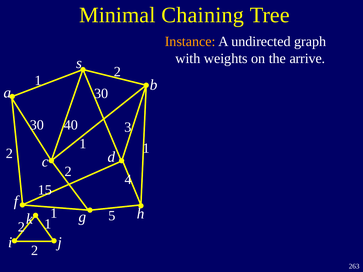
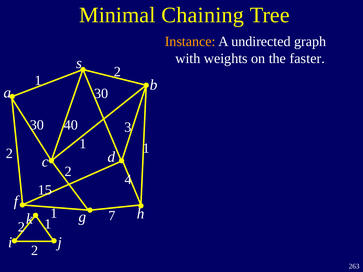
arrive: arrive -> faster (307, 58)
5: 5 -> 7 (112, 216)
